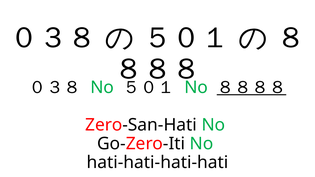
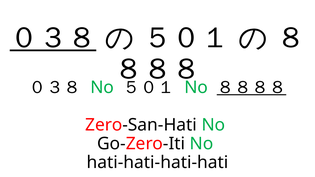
０３８ underline: none -> present (53, 38)
